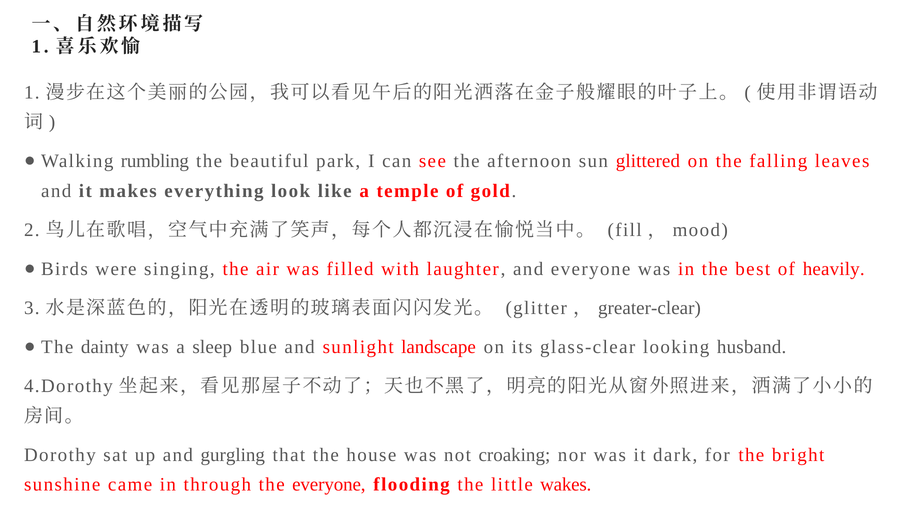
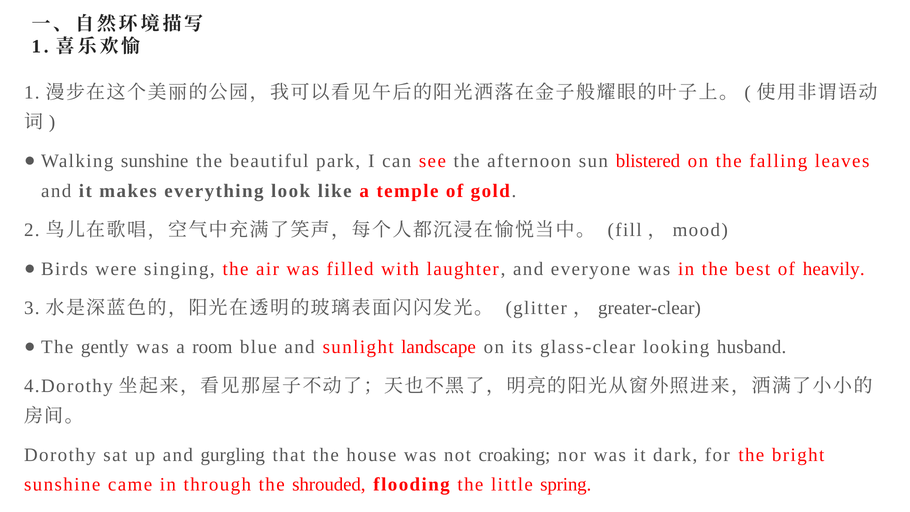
Walking rumbling: rumbling -> sunshine (155, 161)
glittered: glittered -> blistered (648, 161)
dainty: dainty -> gently (105, 347)
sleep: sleep -> room (212, 347)
the everyone: everyone -> shrouded (329, 484)
wakes: wakes -> spring (566, 484)
